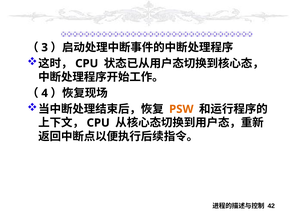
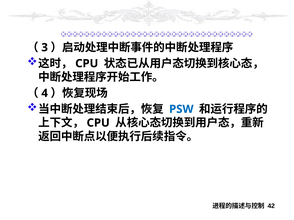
PSW colour: orange -> blue (181, 109)
